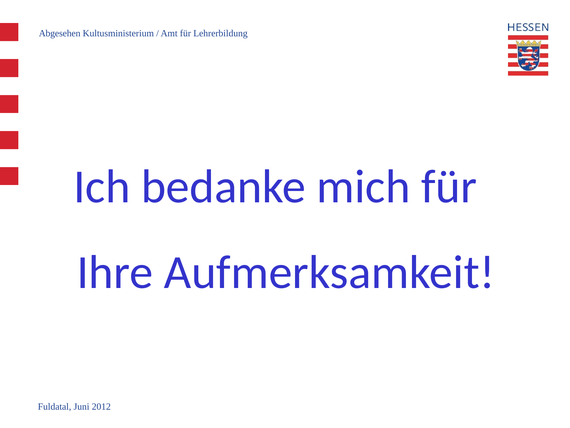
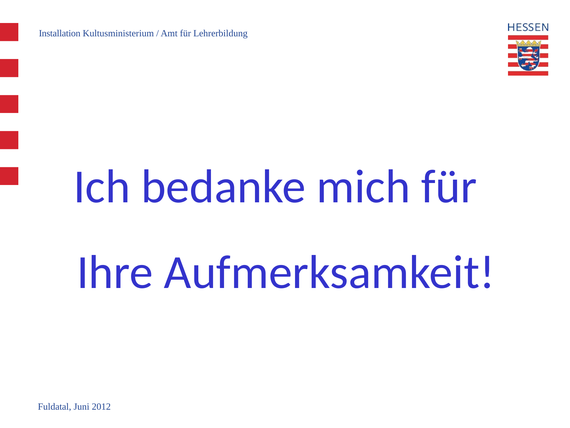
Abgesehen: Abgesehen -> Installation (60, 33)
